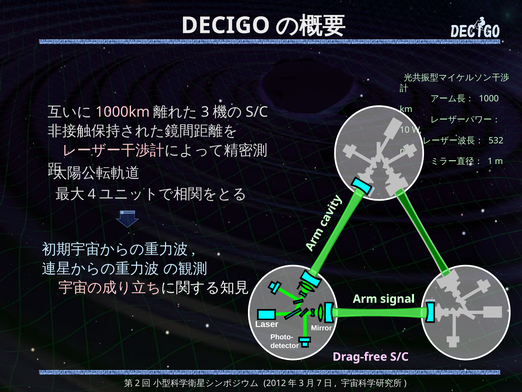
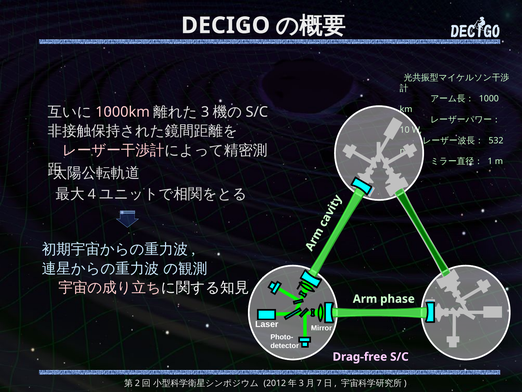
signal: signal -> phase (397, 299)
